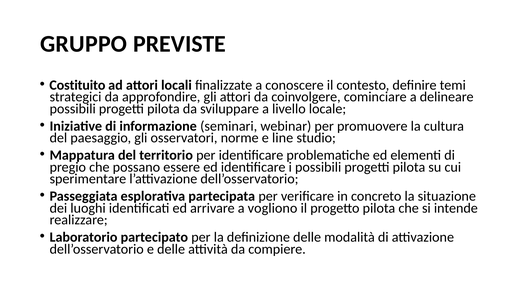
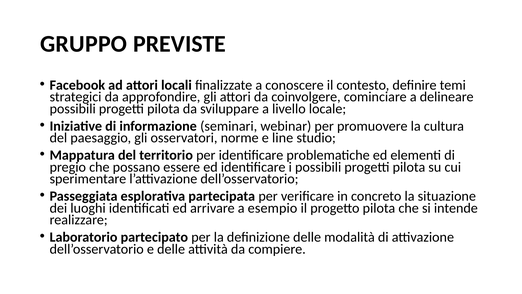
Costituito: Costituito -> Facebook (77, 85)
vogliono: vogliono -> esempio (273, 208)
